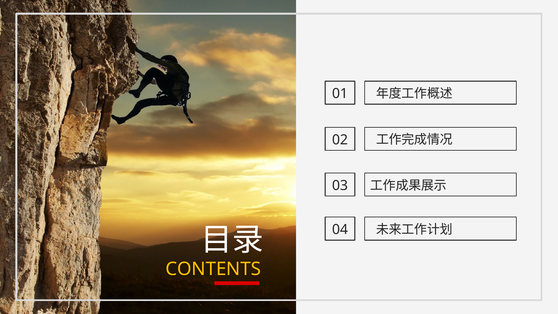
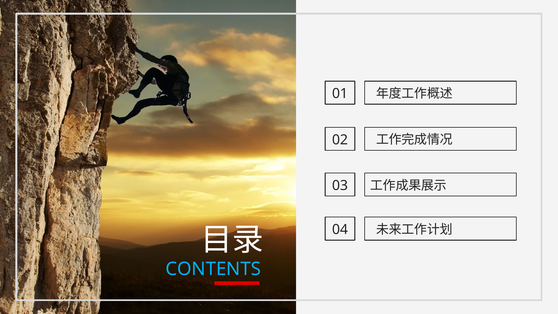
CONTENTS colour: yellow -> light blue (213, 269)
